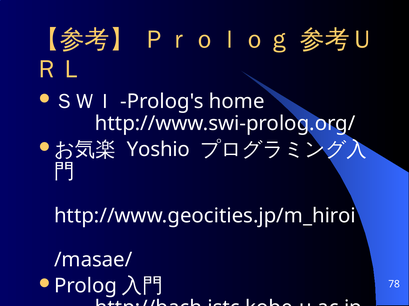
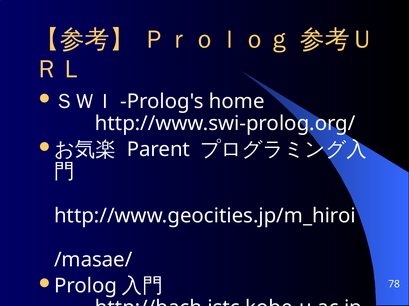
Yoshio: Yoshio -> Parent (158, 150)
